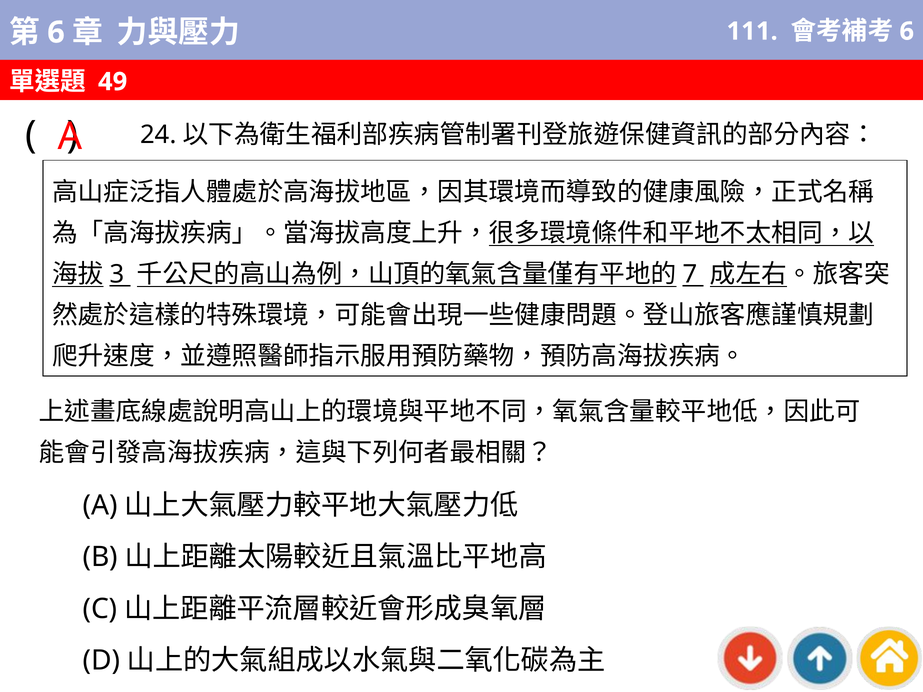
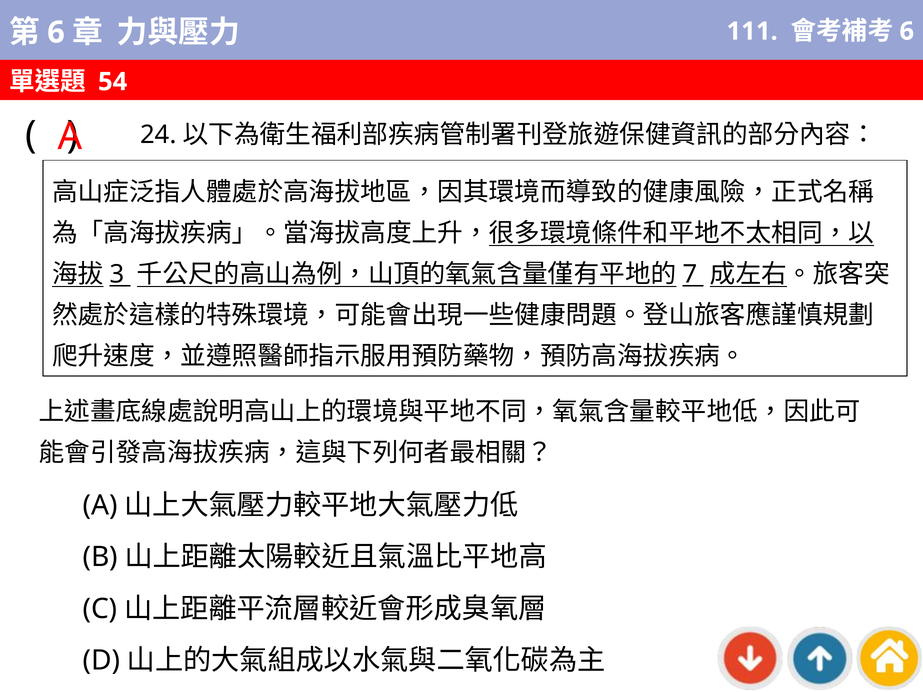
49: 49 -> 54 (113, 82)
